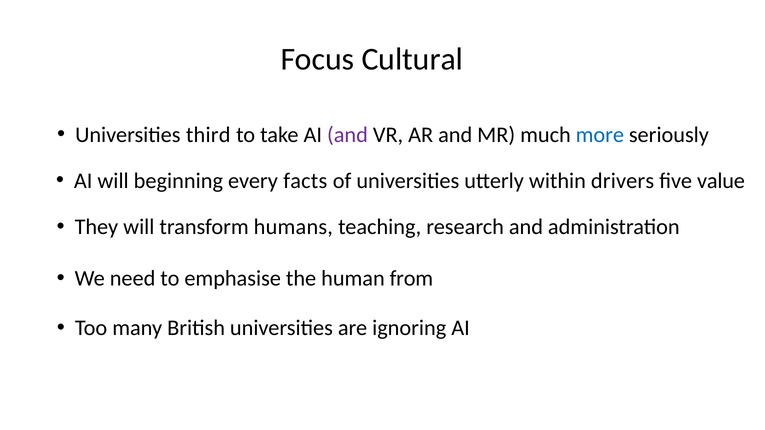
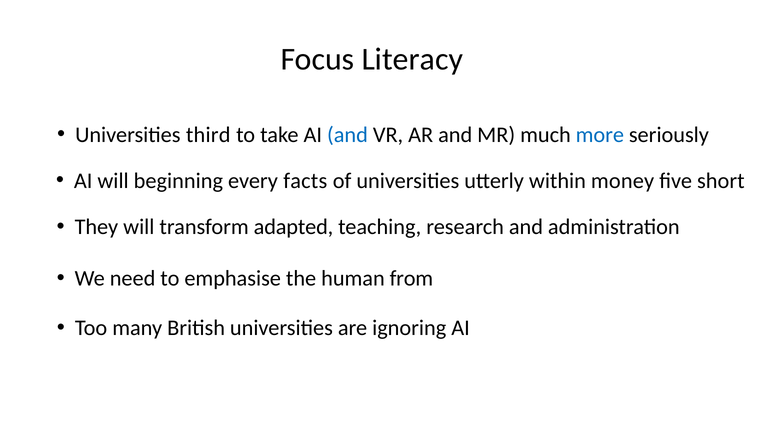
Cultural: Cultural -> Literacy (412, 59)
and colour: purple -> blue (347, 135)
drivers: drivers -> money (623, 181)
value: value -> short (721, 181)
humans: humans -> adapted (294, 227)
